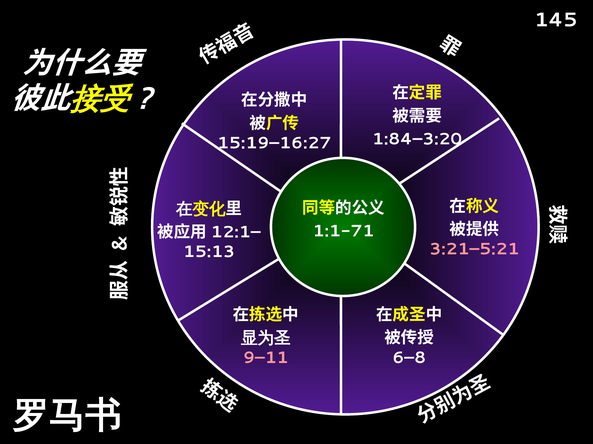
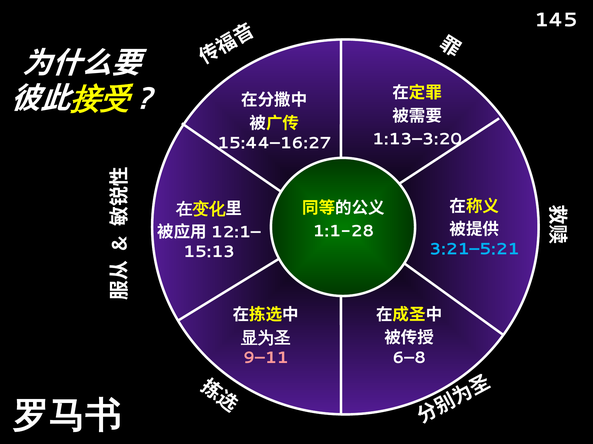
1:84–3:20: 1:84–3:20 -> 1:13–3:20 (417, 139)
15:19–16:27: 15:19–16:27 -> 15:44–16:27 (274, 143)
1:1-71: 1:1-71 -> 1:1-28 (343, 231)
3:21–5:21 colour: pink -> light blue (474, 250)
